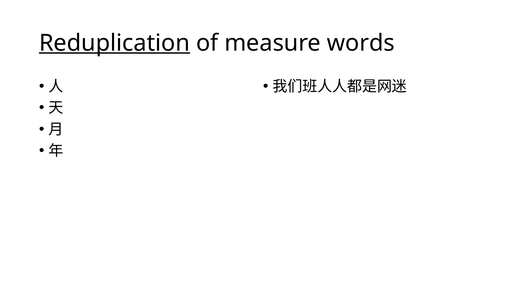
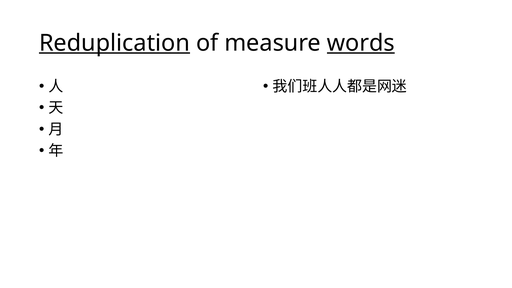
words underline: none -> present (361, 43)
